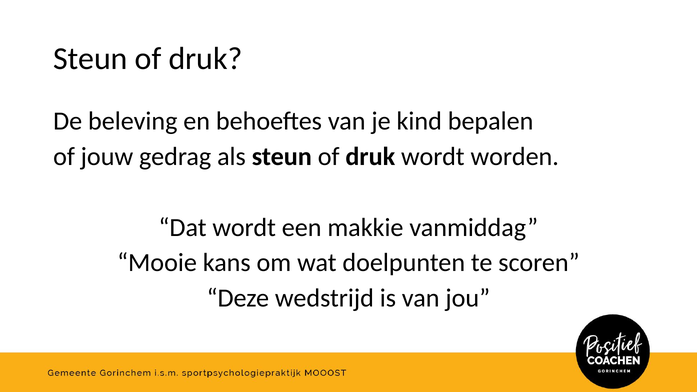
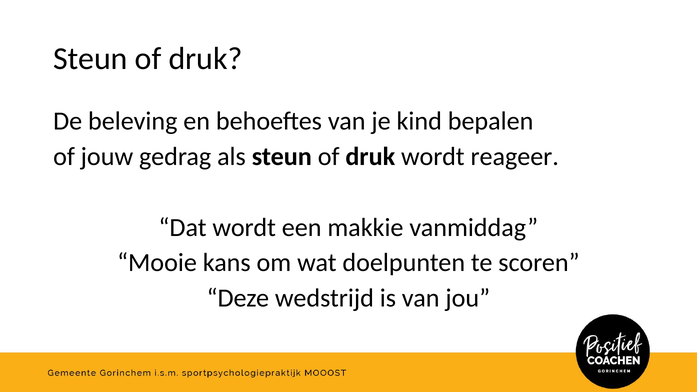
worden: worden -> reageer (515, 156)
